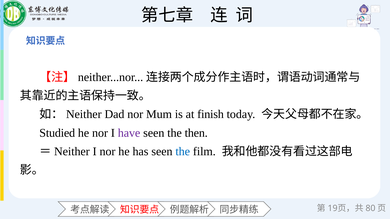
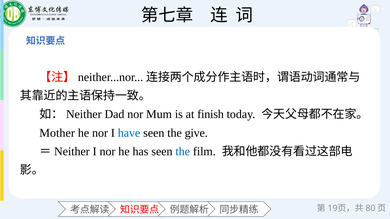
Studied: Studied -> Mother (57, 133)
have colour: purple -> blue (129, 133)
then: then -> give (196, 133)
